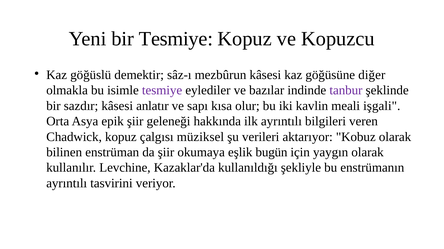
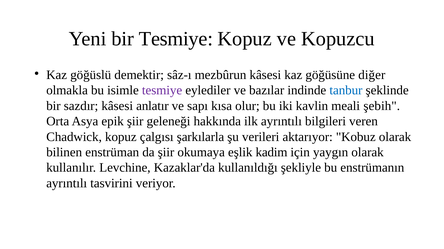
tanbur colour: purple -> blue (346, 91)
işgali: işgali -> şebih (382, 106)
müziksel: müziksel -> şarkılarla (201, 137)
bugün: bugün -> kadim (272, 153)
